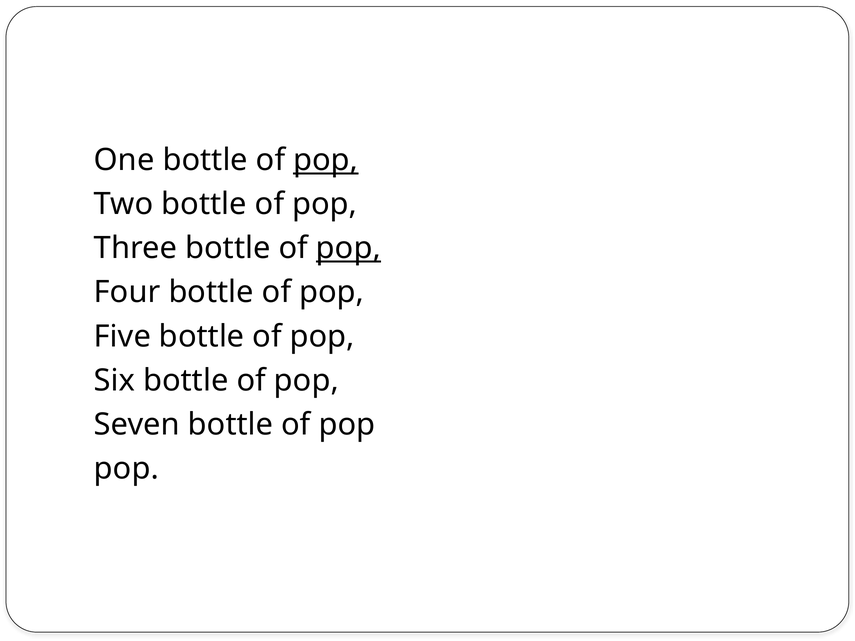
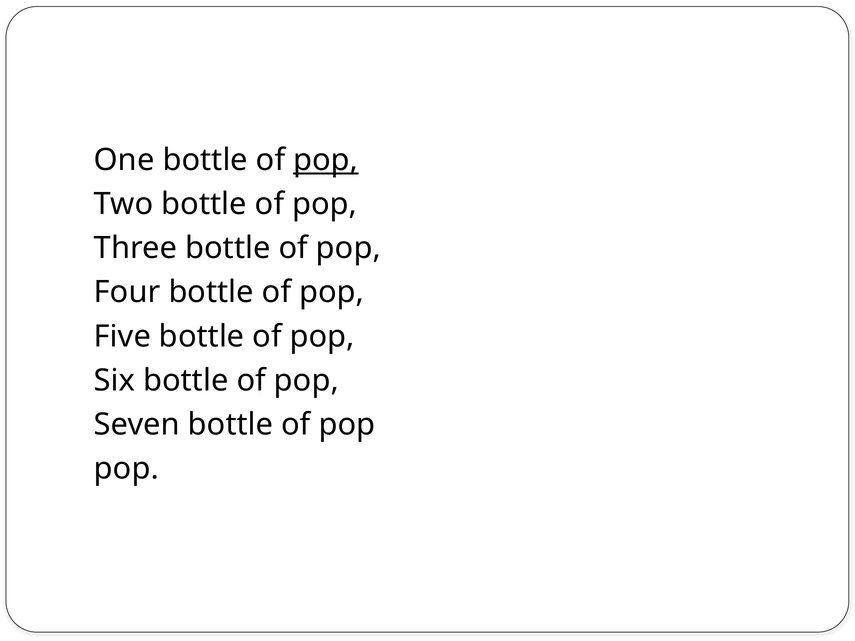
pop underline: present -> none (348, 248)
